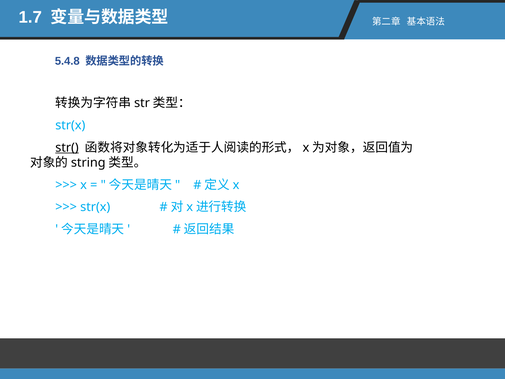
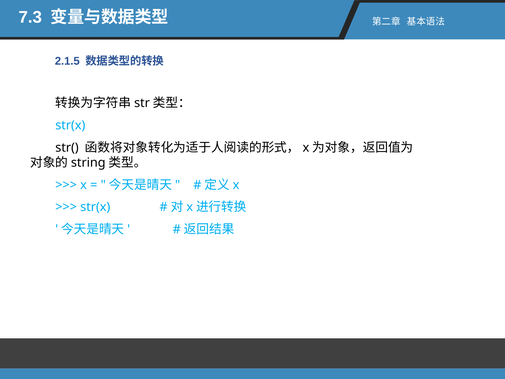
1.7: 1.7 -> 7.3 (30, 17)
5.4.8: 5.4.8 -> 2.1.5 (67, 61)
str( underline: present -> none (67, 147)
